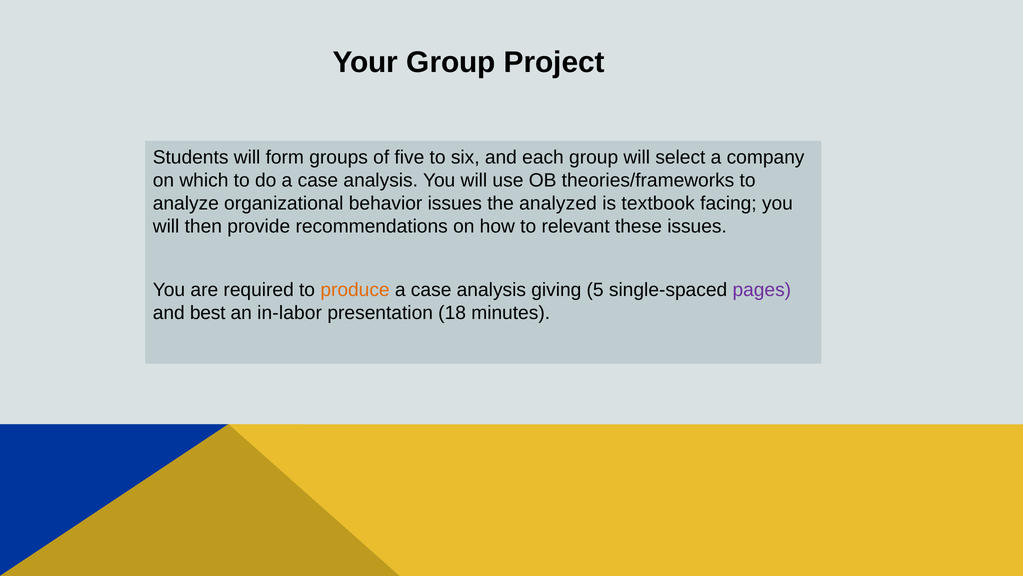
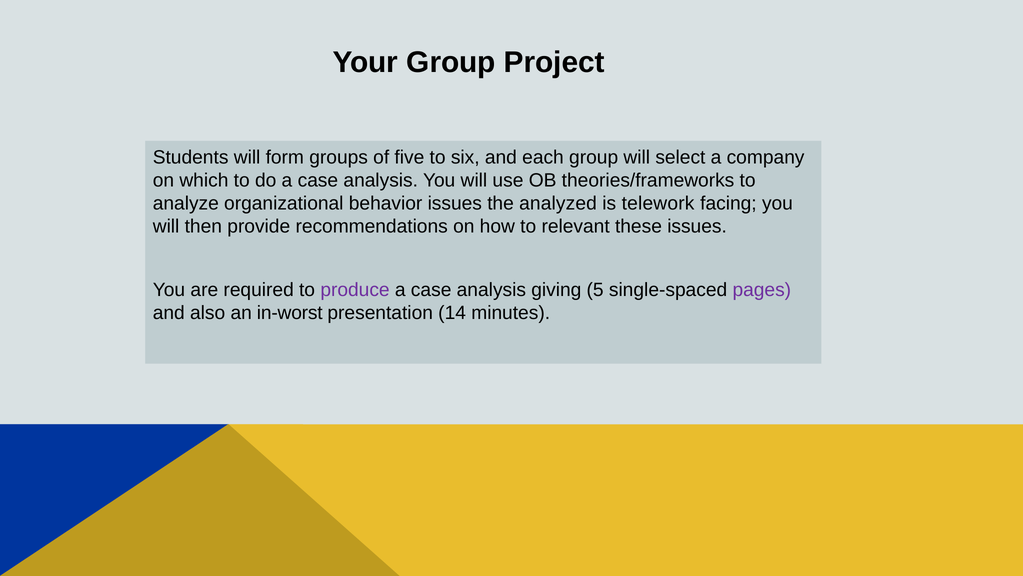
textbook: textbook -> telework (658, 203)
produce colour: orange -> purple (355, 289)
best: best -> also (208, 312)
in-labor: in-labor -> in-worst (290, 312)
18: 18 -> 14 (452, 312)
